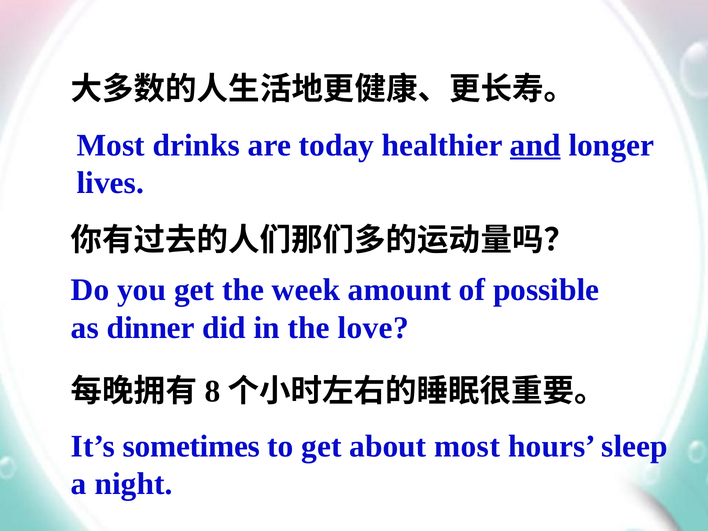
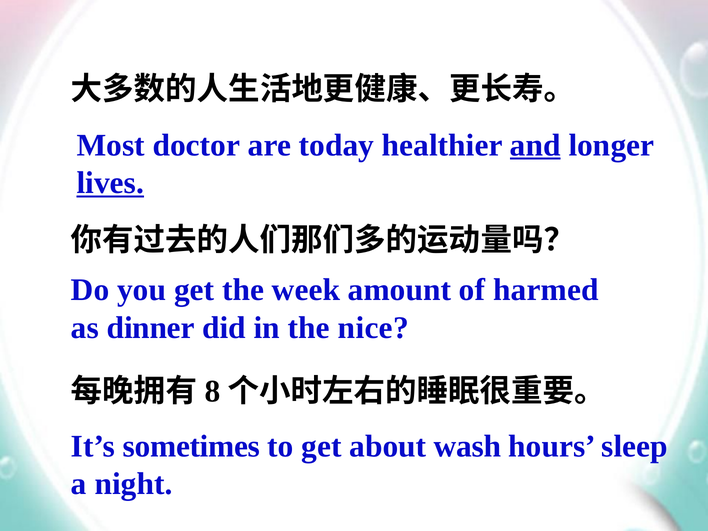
drinks: drinks -> doctor (196, 145)
lives underline: none -> present (110, 183)
possible: possible -> harmed (546, 290)
love: love -> nice (373, 328)
about most: most -> wash (468, 446)
